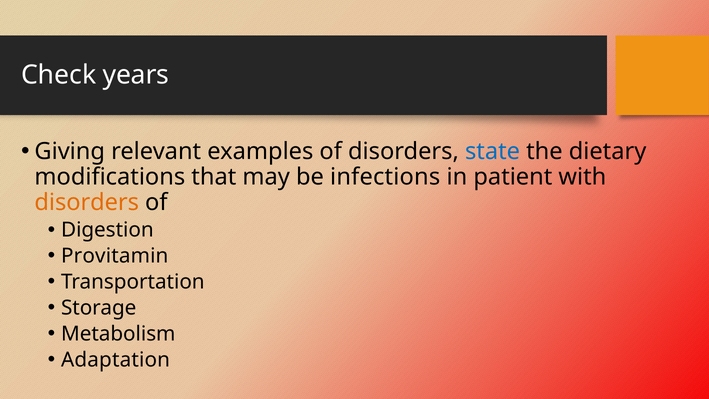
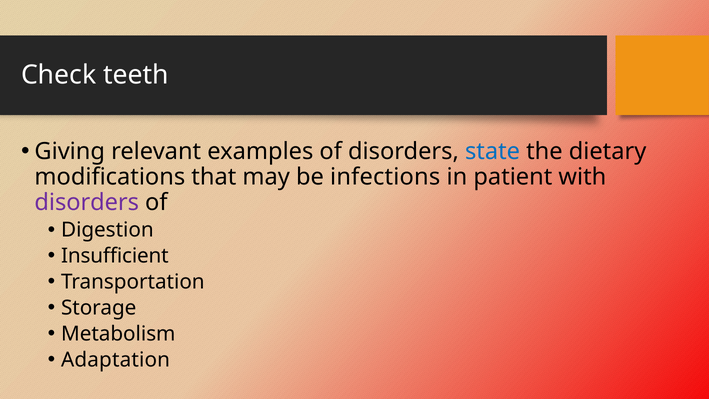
years: years -> teeth (136, 75)
disorders colour: orange -> purple (87, 202)
Provitamin: Provitamin -> Insufficient (115, 256)
